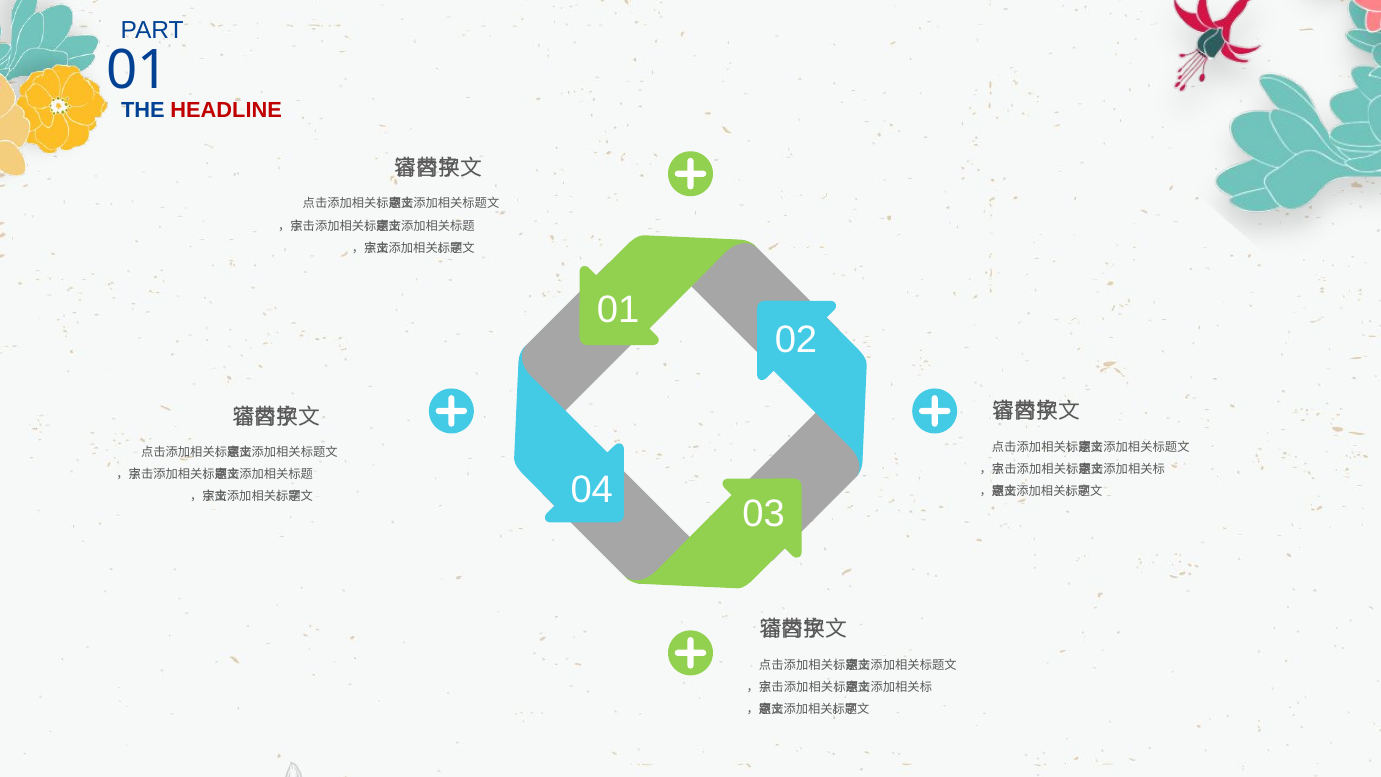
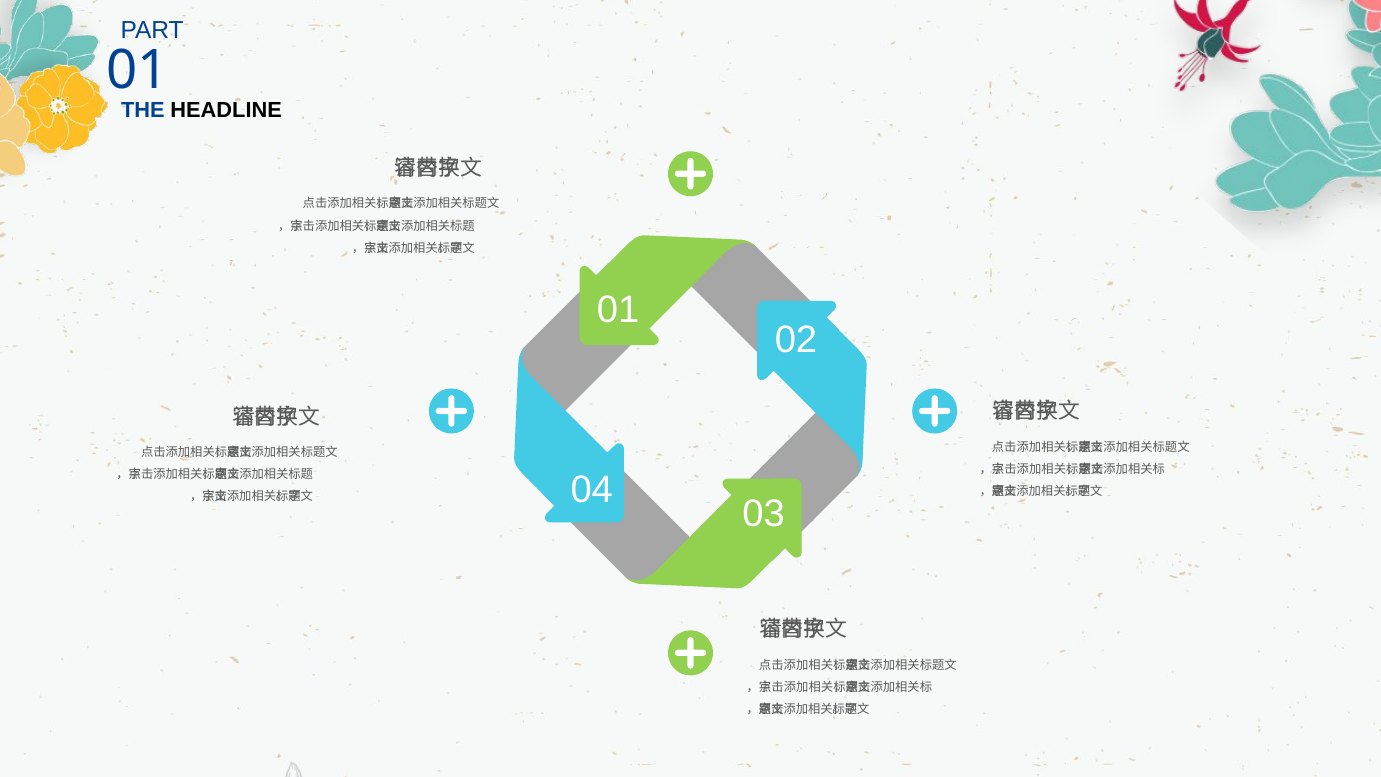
HEADLINE colour: red -> black (226, 110)
